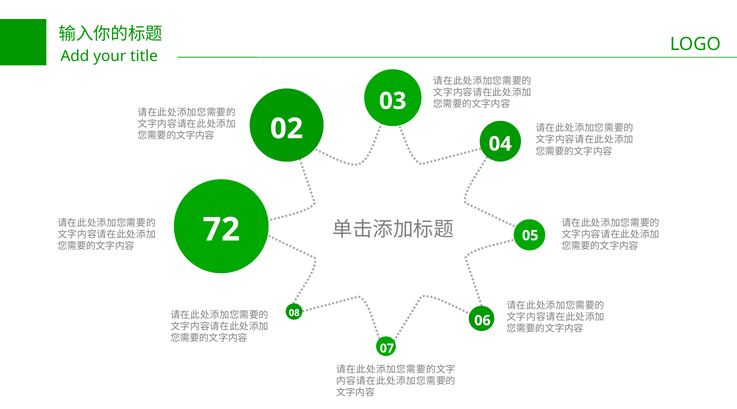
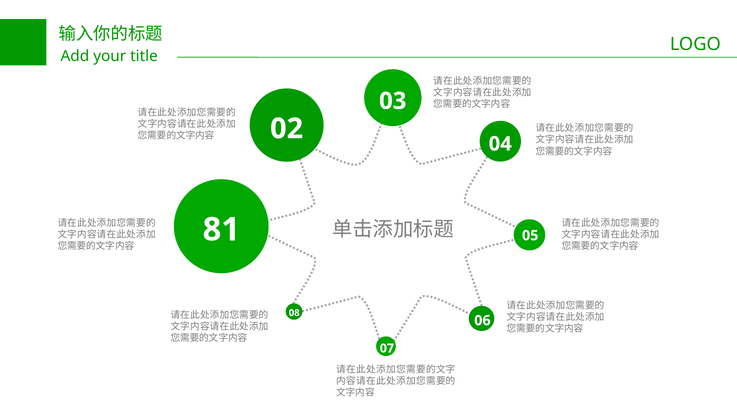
72: 72 -> 81 (221, 230)
